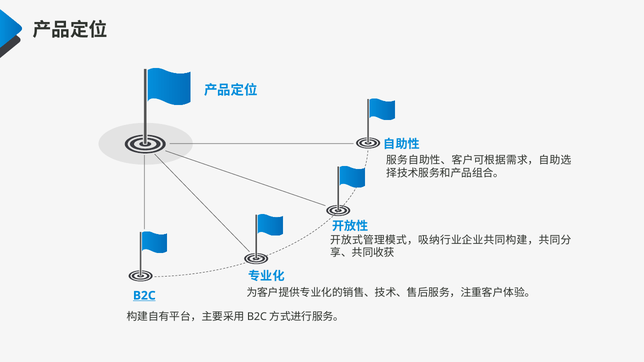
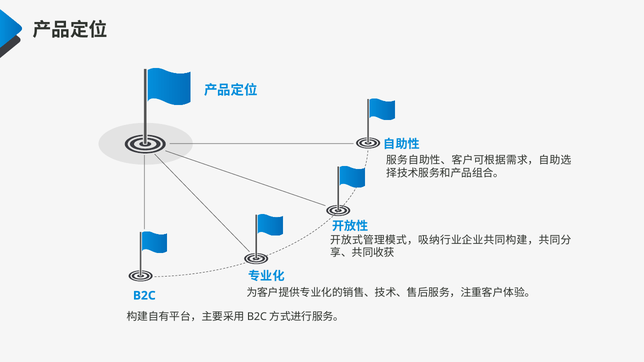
B2C underline: present -> none (144, 296)
